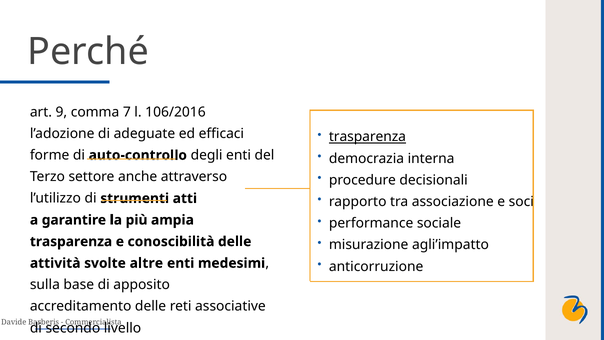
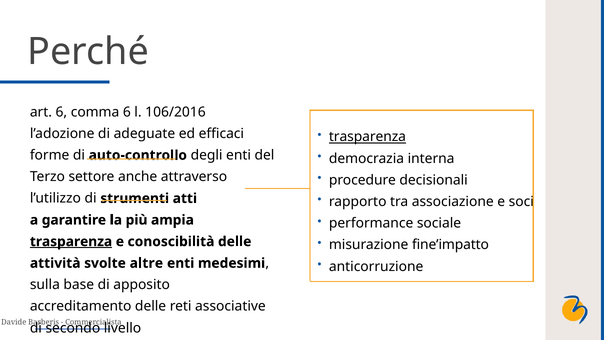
art 9: 9 -> 6 (61, 112)
comma 7: 7 -> 6 (127, 112)
agli’impatto: agli’impatto -> fine’impatto (450, 245)
trasparenza underline: none -> present (71, 241)
